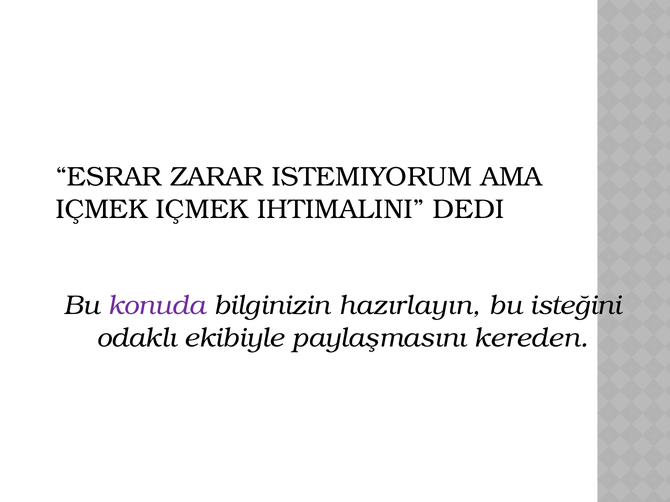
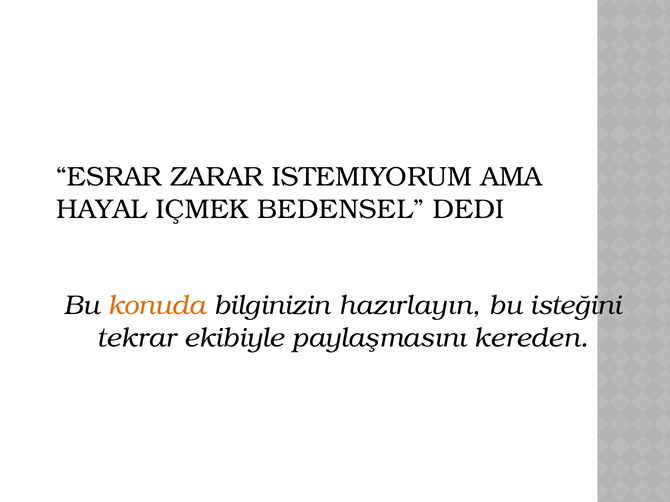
IÇMEK: IÇMEK -> HAYAL (102, 210)
IHTIMALINI: IHTIMALINI -> BEDENSEL (340, 210)
konuda colour: purple -> orange (157, 306)
odaklı: odaklı -> tekrar (136, 338)
